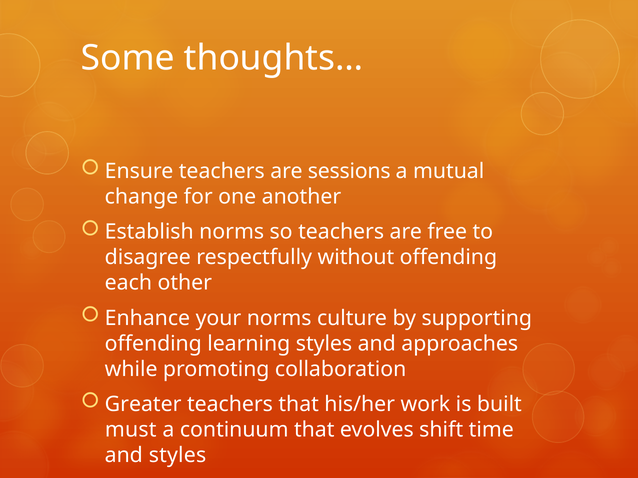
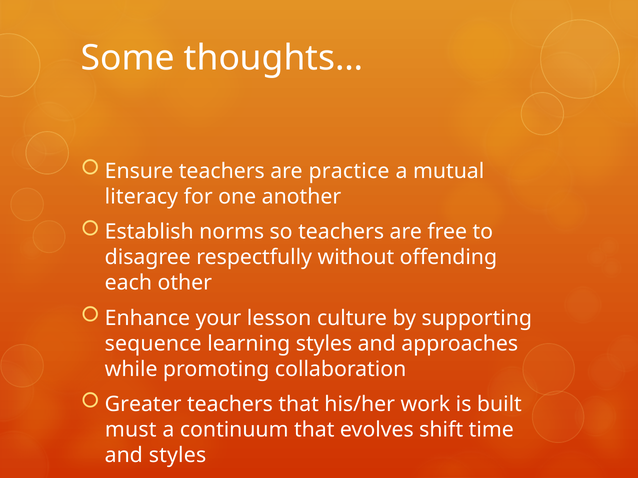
sessions: sessions -> practice (349, 172)
change: change -> literacy (141, 197)
your norms: norms -> lesson (279, 318)
offending: offending -> sequence (153, 344)
